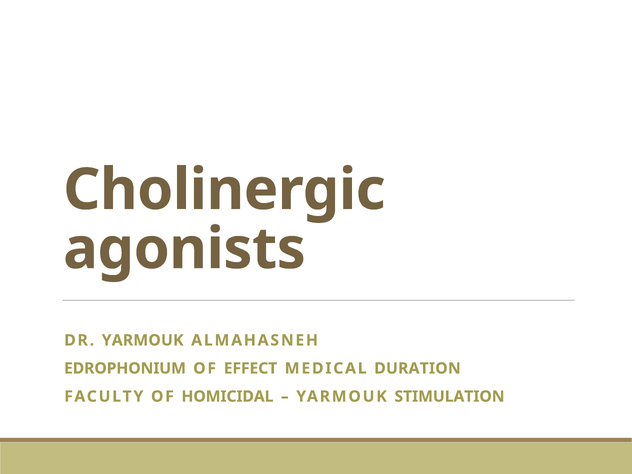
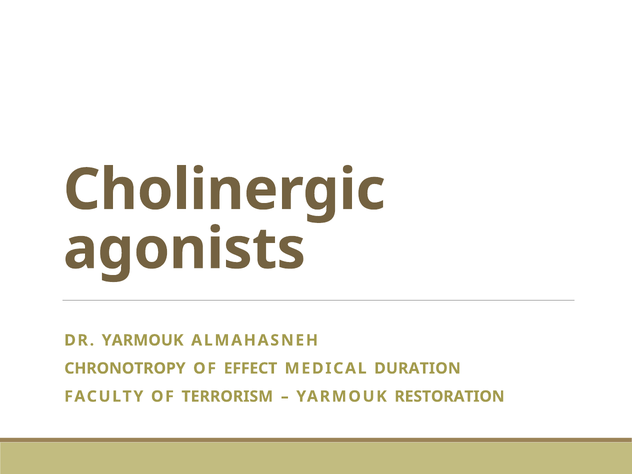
EDROPHONIUM: EDROPHONIUM -> CHRONOTROPY (125, 368)
HOMICIDAL: HOMICIDAL -> TERRORISM (227, 396)
STIMULATION: STIMULATION -> RESTORATION (450, 396)
